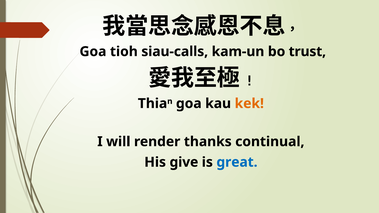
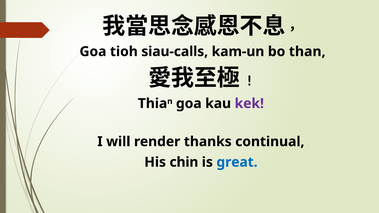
trust: trust -> than (307, 52)
kek colour: orange -> purple (249, 104)
give: give -> chin (184, 162)
